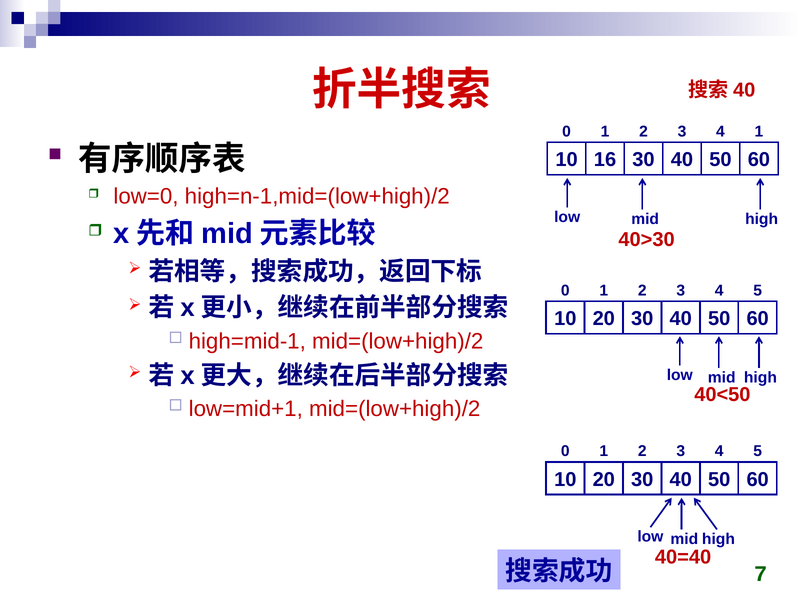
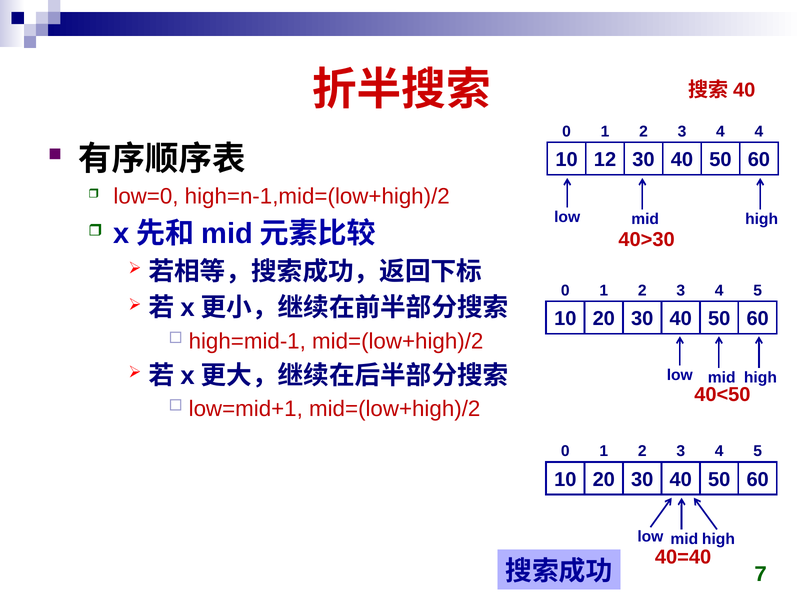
4 1: 1 -> 4 (759, 131)
16: 16 -> 12 (605, 159)
